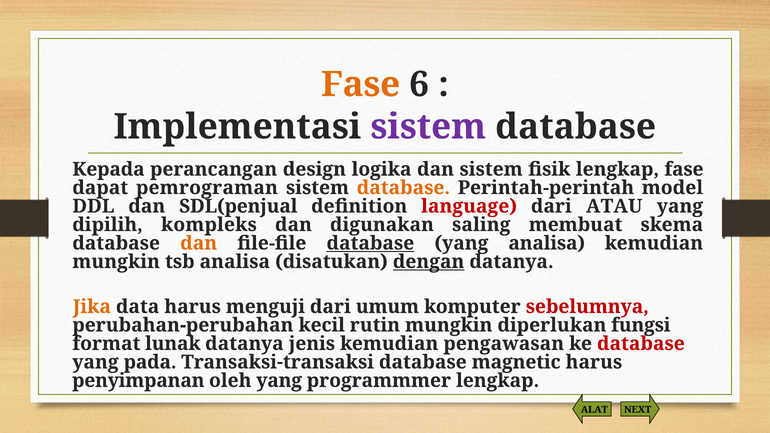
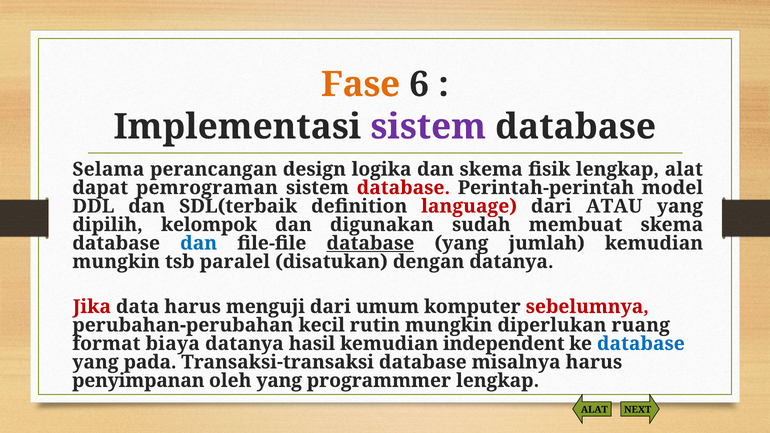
Kepada: Kepada -> Selama (108, 169)
dan sistem: sistem -> skema (491, 169)
lengkap fase: fase -> alat (684, 169)
database colour: orange -> red (403, 188)
SDL(penjual: SDL(penjual -> SDL(terbaik (238, 206)
kompleks: kompleks -> kelompok (209, 225)
saling: saling -> sudah (481, 225)
dan colour: orange -> blue (199, 243)
yang analisa: analisa -> jumlah (547, 243)
tsb analisa: analisa -> paralel (235, 262)
dengan underline: present -> none (429, 262)
Jika colour: orange -> red (92, 307)
fungsi: fungsi -> ruang (641, 325)
lunak: lunak -> biaya (173, 344)
jenis: jenis -> hasil (312, 344)
pengawasan: pengawasan -> independent (504, 344)
database colour: red -> blue (641, 344)
magnetic: magnetic -> misalnya (516, 362)
